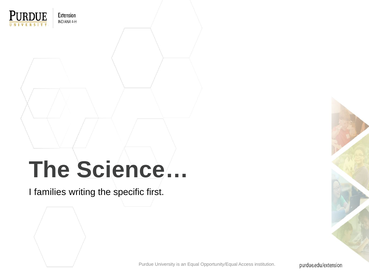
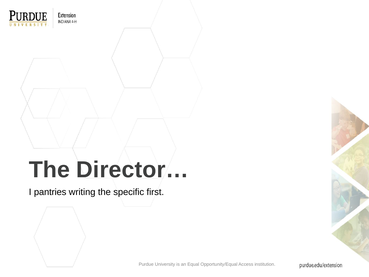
Science…: Science… -> Director… (132, 170)
families: families -> pantries (50, 192)
